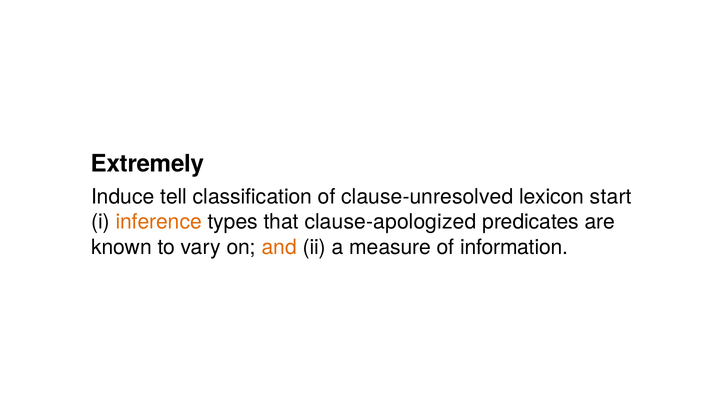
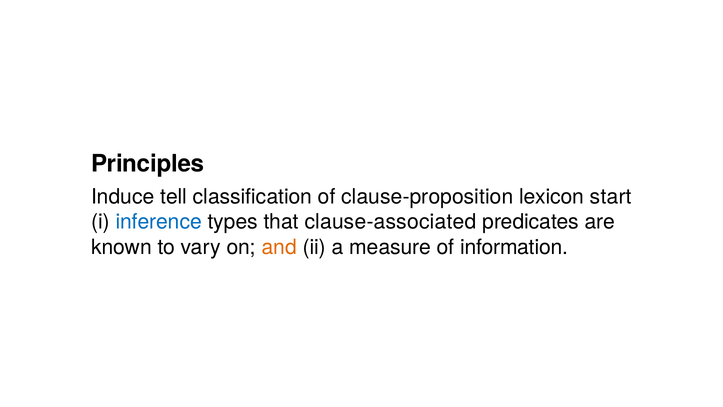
Extremely: Extremely -> Principles (148, 164)
clause-unresolved: clause-unresolved -> clause-proposition (427, 196)
inference colour: orange -> blue (159, 222)
clause-apologized: clause-apologized -> clause-associated (390, 222)
